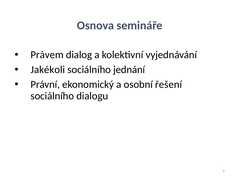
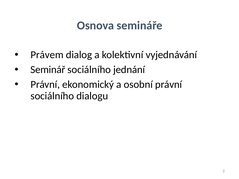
Jakékoli: Jakékoli -> Seminář (48, 70)
osobní řešení: řešení -> právní (169, 84)
